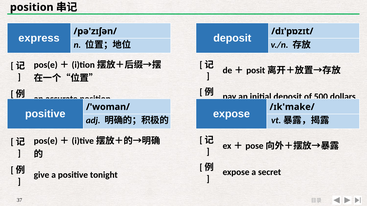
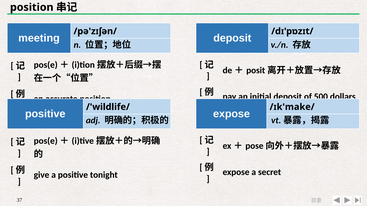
express: express -> meeting (39, 38)
/'woman/: /'woman/ -> /'wildlife/ (108, 107)
